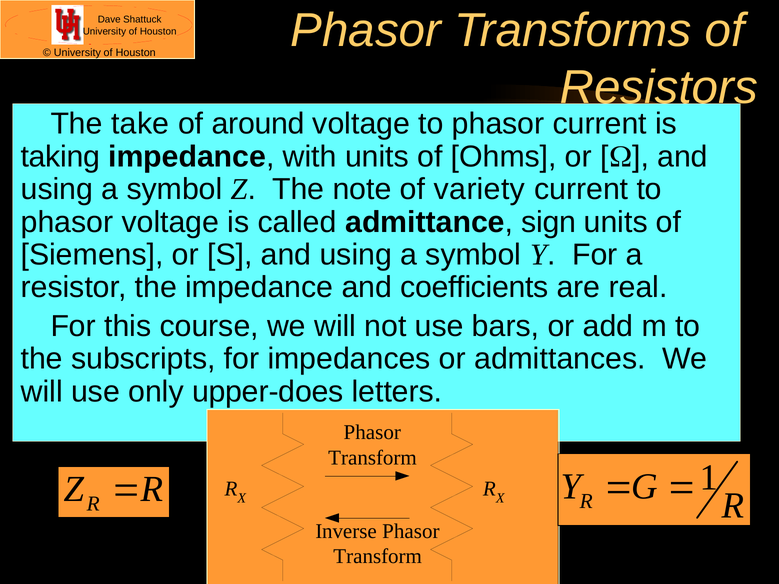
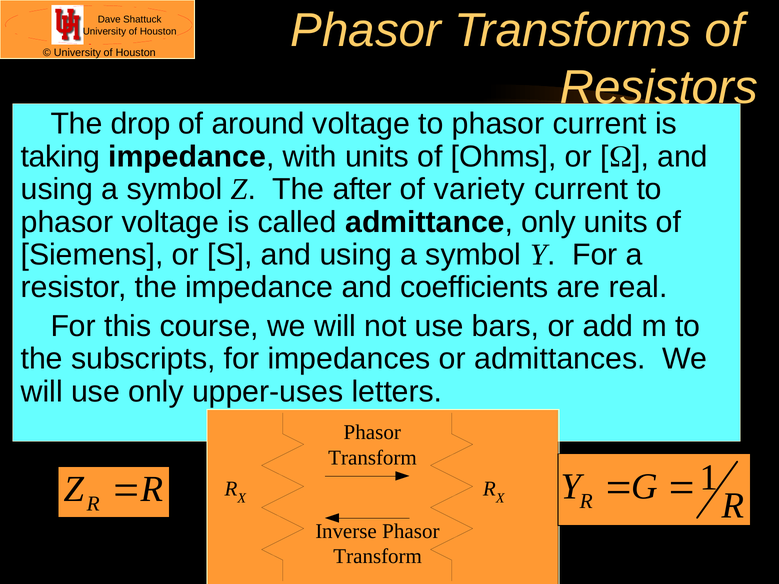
take: take -> drop (141, 124)
note: note -> after (362, 189)
admittance sign: sign -> only (549, 222)
upper-does: upper-does -> upper-uses (268, 392)
